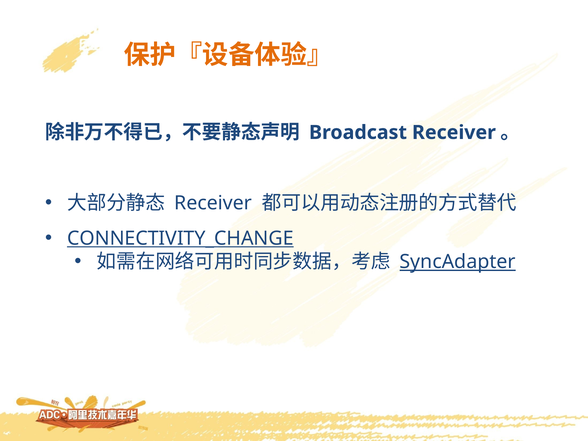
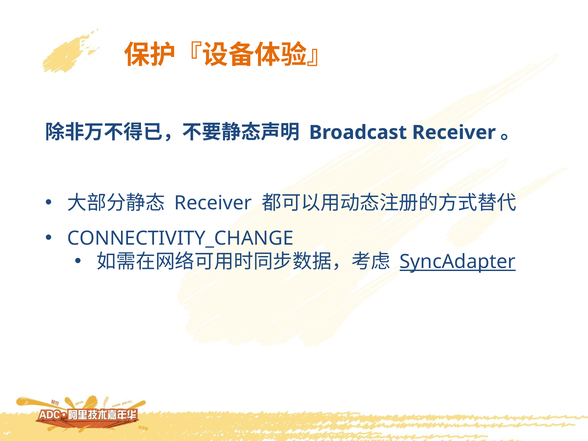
CONNECTIVITY_CHANGE underline: present -> none (180, 238)
